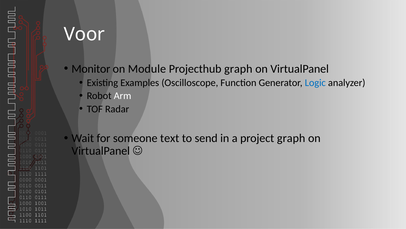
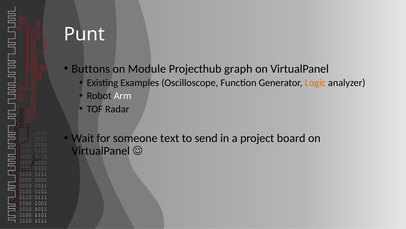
Voor: Voor -> Punt (84, 34)
Monitor: Monitor -> Buttons (91, 69)
Logic colour: blue -> orange (315, 83)
project graph: graph -> board (291, 138)
